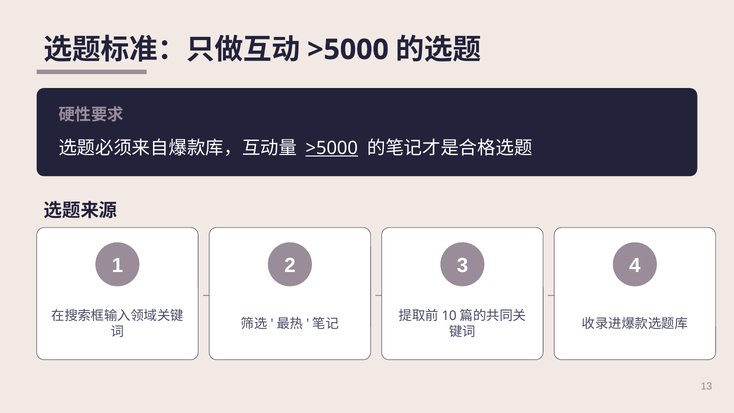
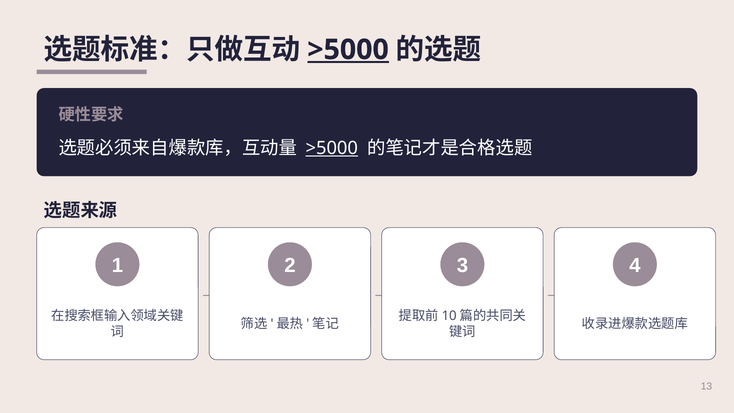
>5000 underline: none -> present (348, 50)
